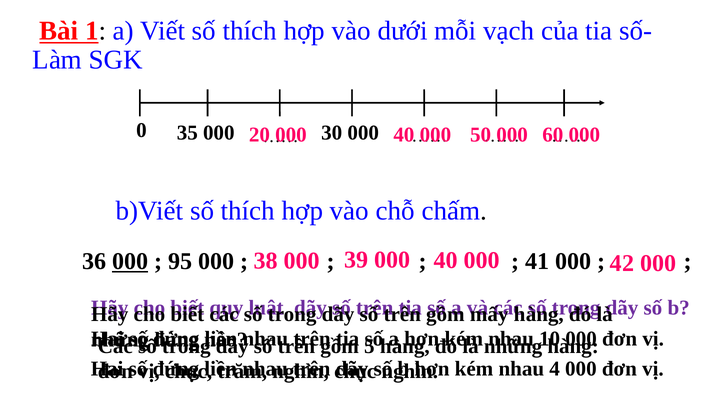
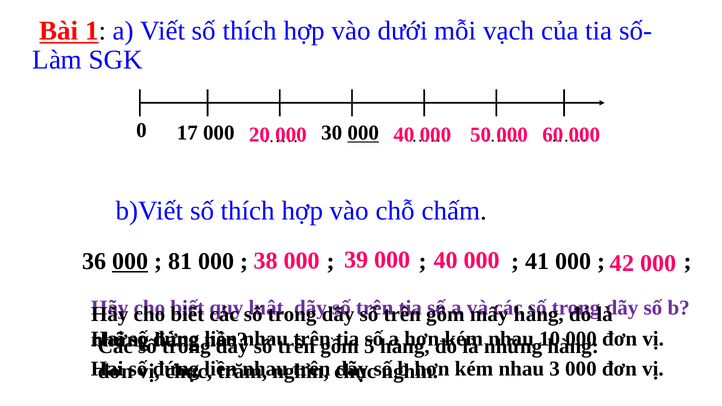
35: 35 -> 17 (187, 133)
000 underline: none -> present (363, 133)
95: 95 -> 81 (180, 261)
4: 4 -> 3 (555, 369)
